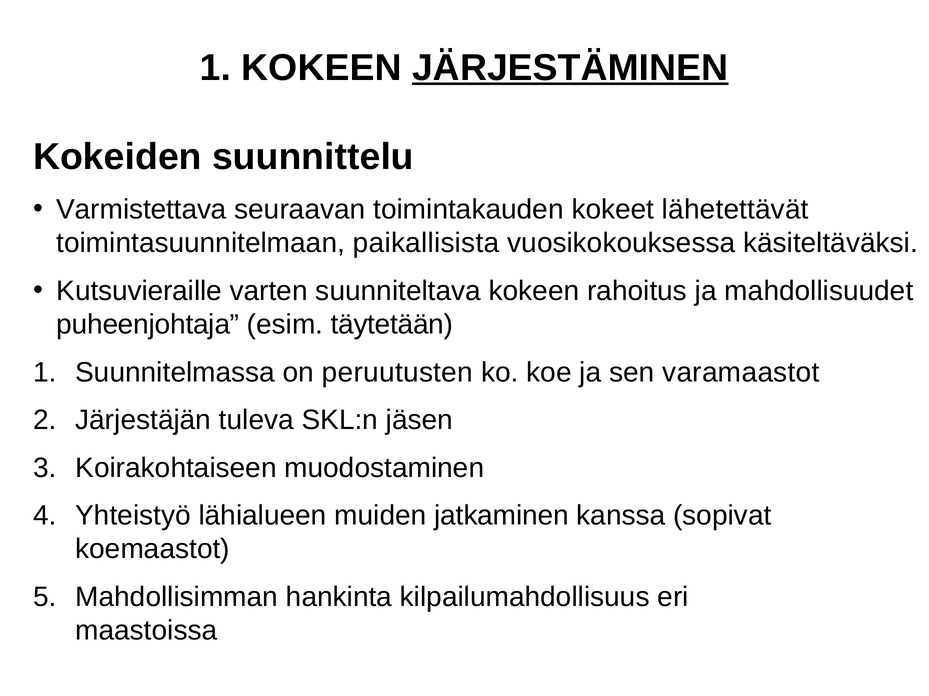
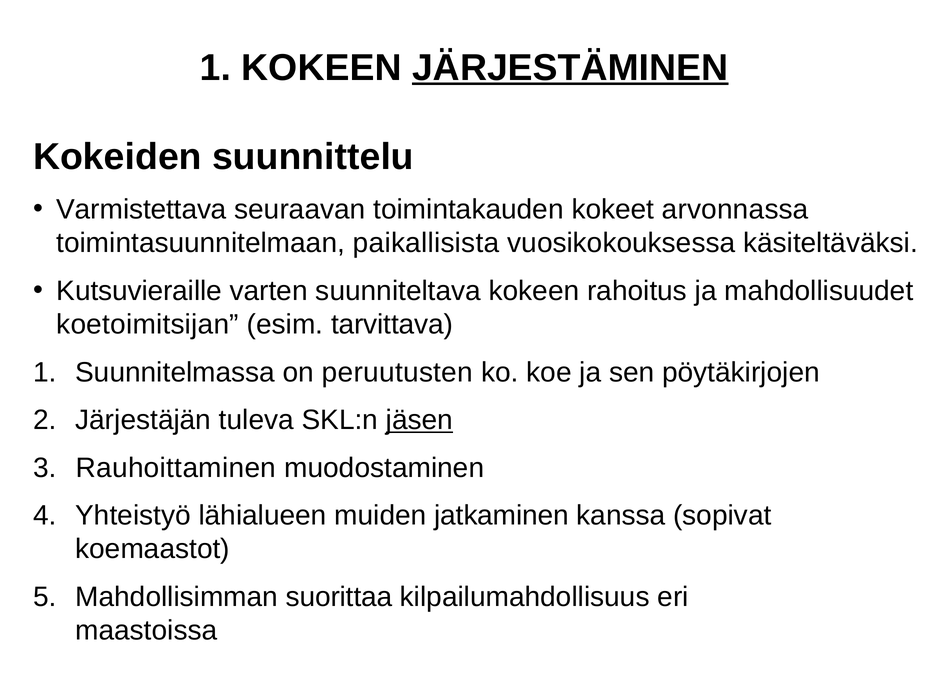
lähetettävät: lähetettävät -> arvonnassa (735, 210)
puheenjohtaja: puheenjohtaja -> koetoimitsijan (148, 325)
täytetään: täytetään -> tarvittava (392, 325)
varamaastot: varamaastot -> pöytäkirjojen (741, 373)
jäsen underline: none -> present (419, 420)
Koirakohtaiseen: Koirakohtaiseen -> Rauhoittaminen (176, 468)
hankinta: hankinta -> suorittaa (339, 597)
